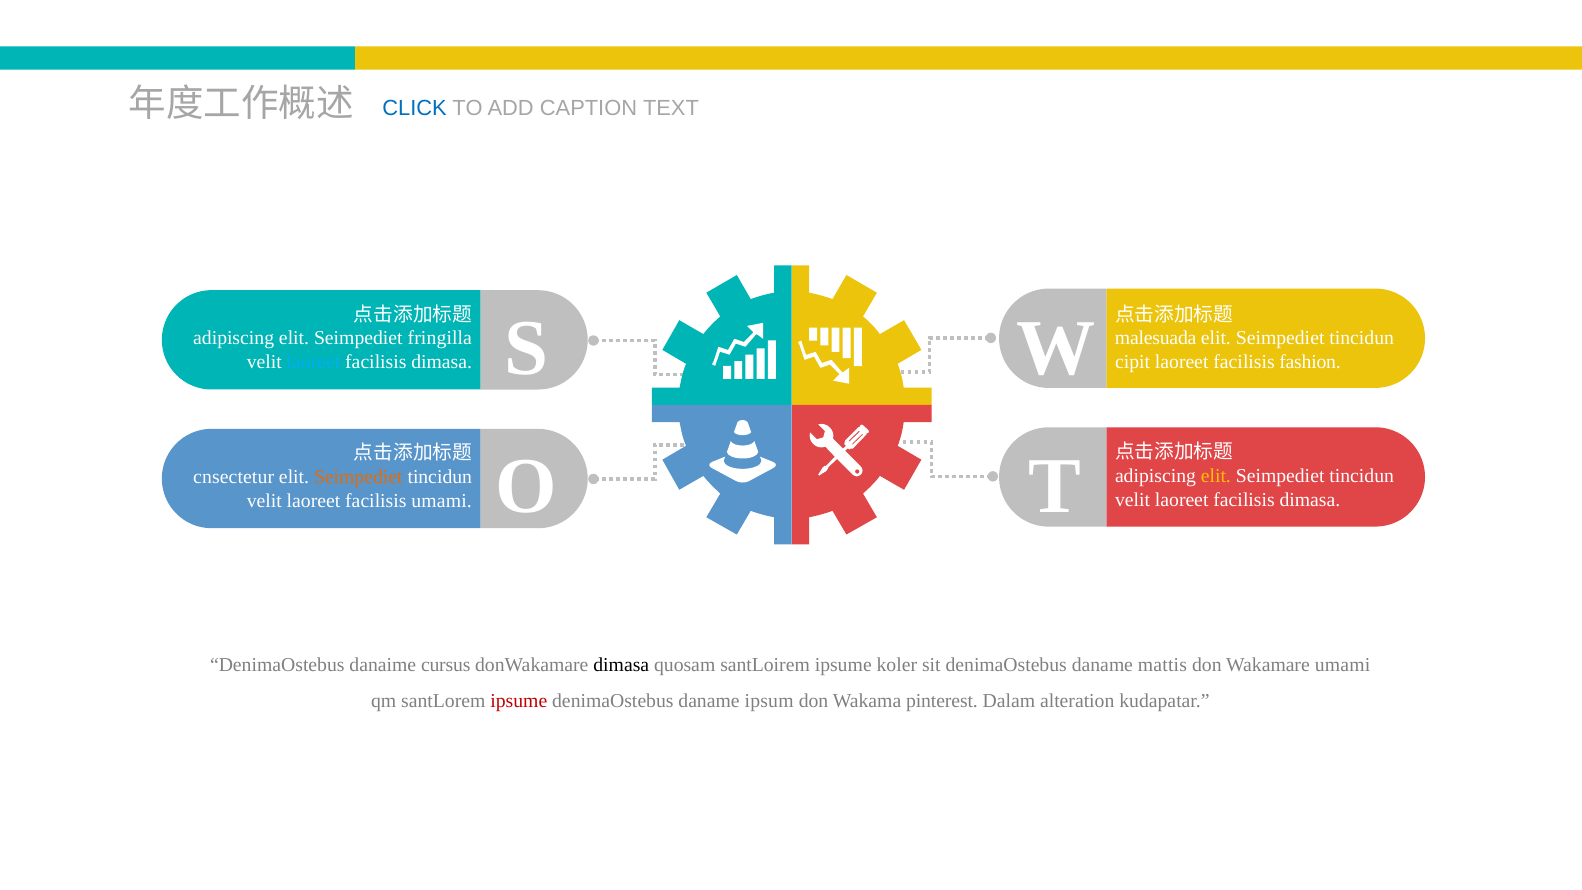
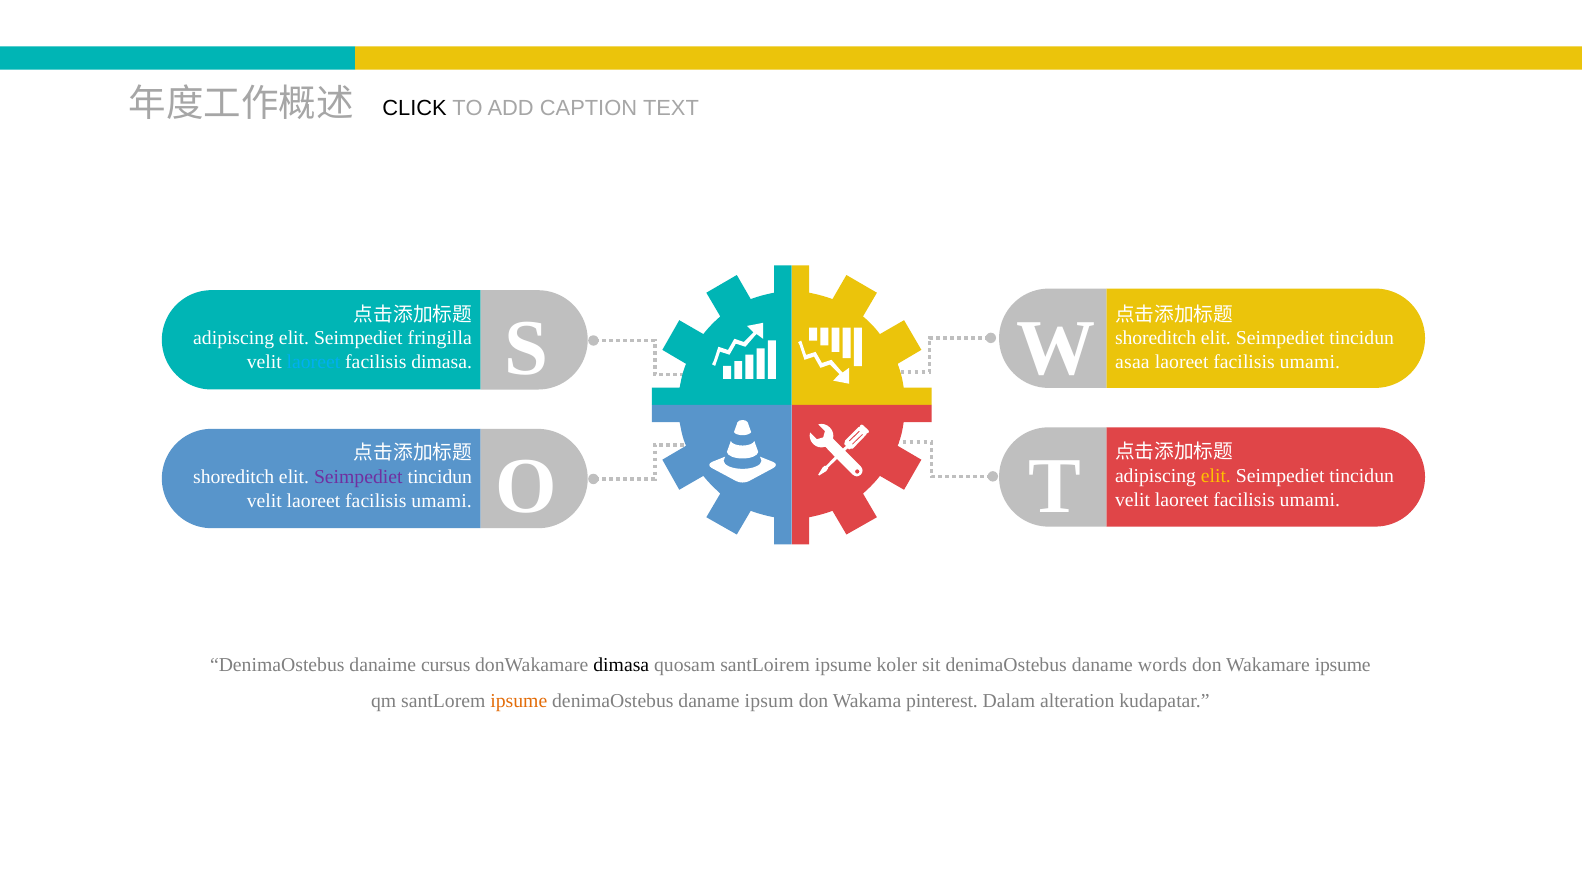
CLICK colour: blue -> black (415, 109)
malesuada: malesuada -> shoreditch (1156, 338)
cipit: cipit -> asaa (1132, 362)
fashion: fashion -> umami (1310, 362)
cnsectetur: cnsectetur -> shoreditch (234, 477)
Seimpediet colour: orange -> purple (358, 477)
dimasa: dimasa -> umami (1310, 500)
mattis: mattis -> words (1162, 665)
Wakamare umami: umami -> ipsume (1343, 665)
ipsume colour: red -> orange (519, 701)
